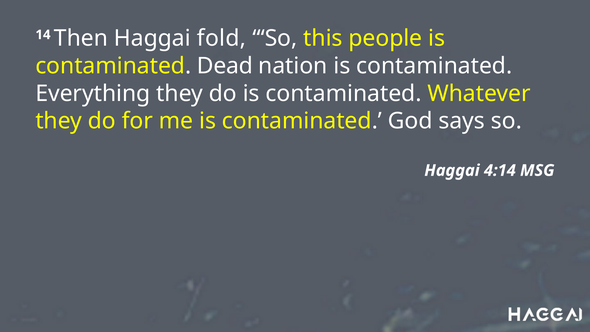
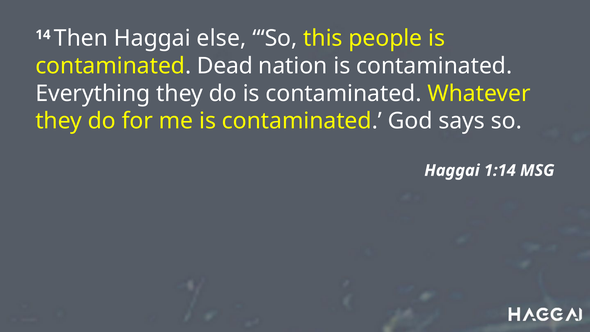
fold: fold -> else (221, 38)
4:14: 4:14 -> 1:14 (500, 170)
